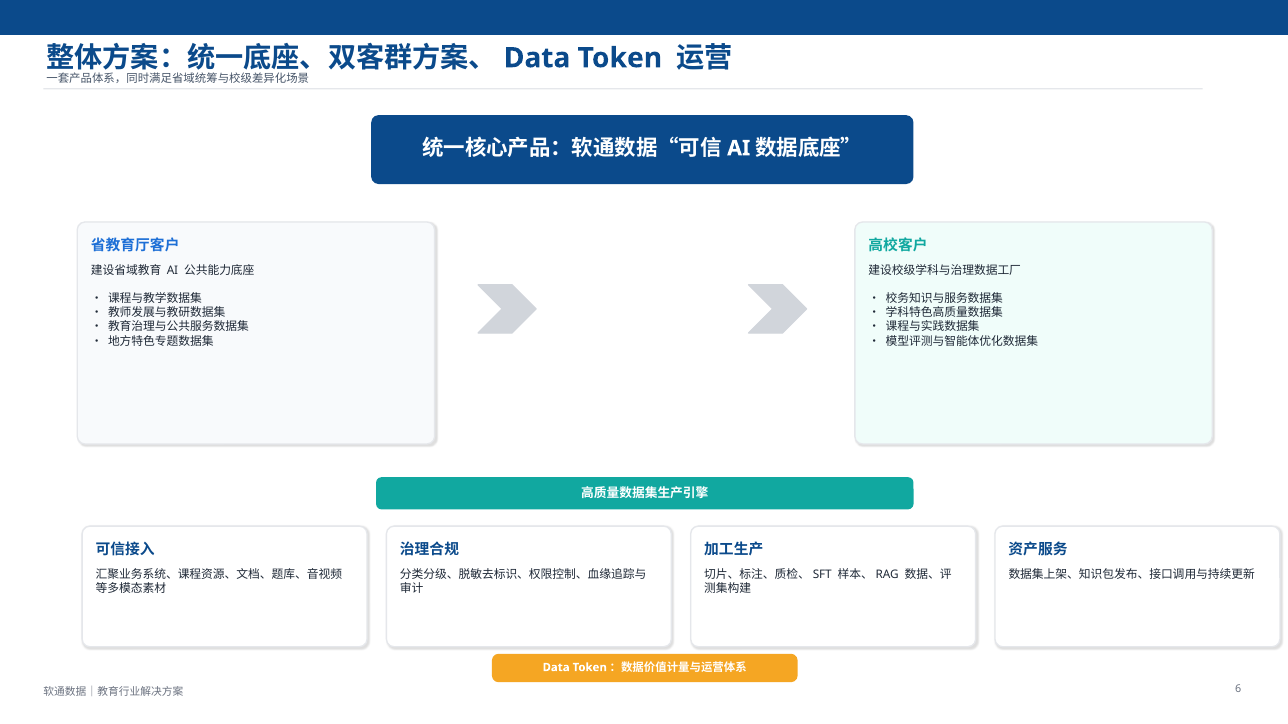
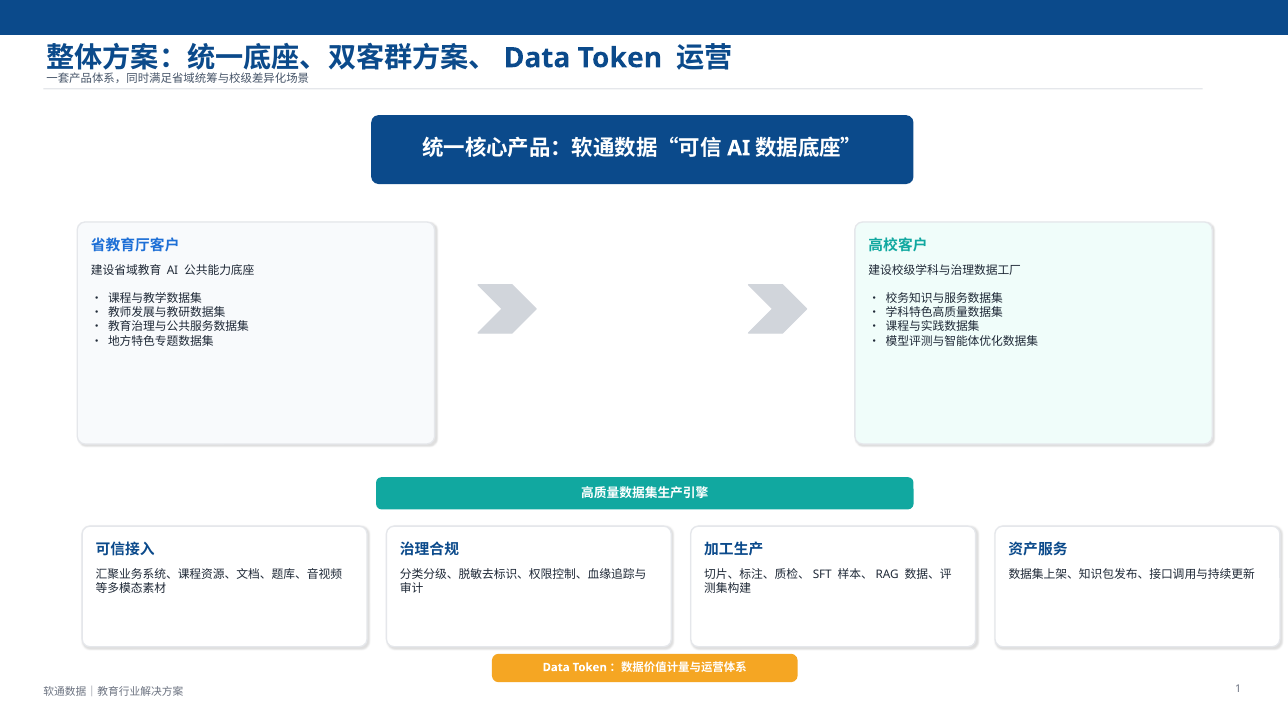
6: 6 -> 1 (1238, 689)
